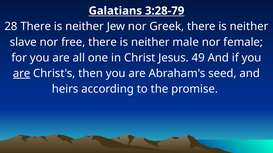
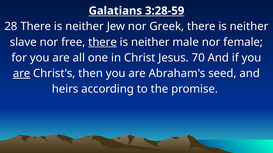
3:28-79: 3:28-79 -> 3:28-59 (165, 11)
there underline: none -> present (103, 42)
49: 49 -> 70 (198, 58)
